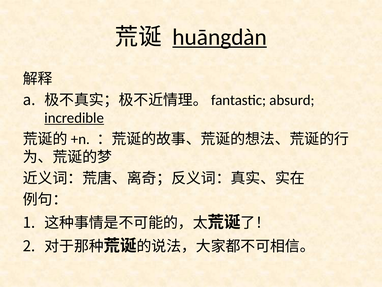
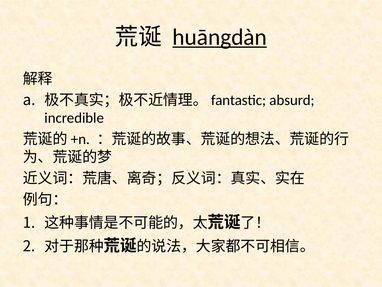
incredible underline: present -> none (74, 118)
